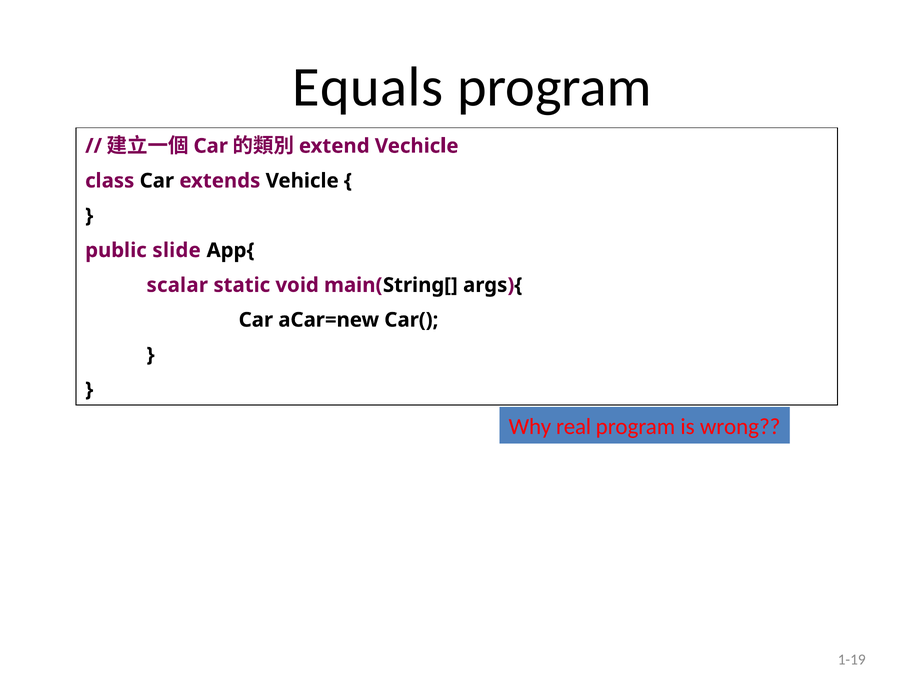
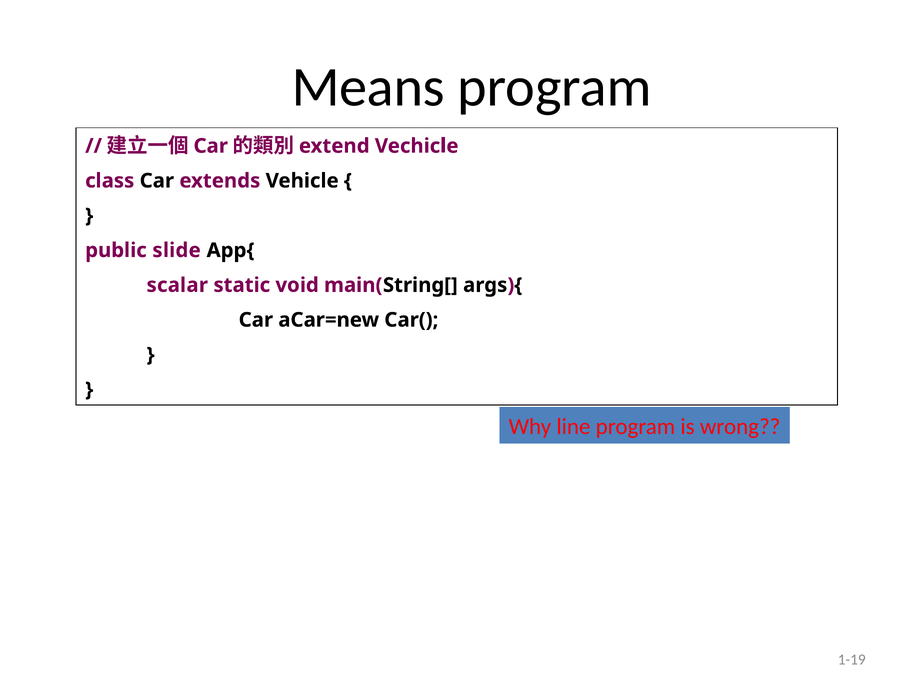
Equals: Equals -> Means (368, 87)
real: real -> line (573, 427)
